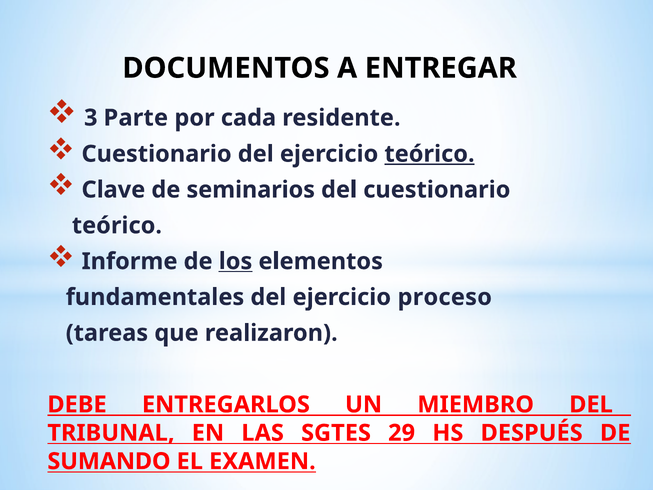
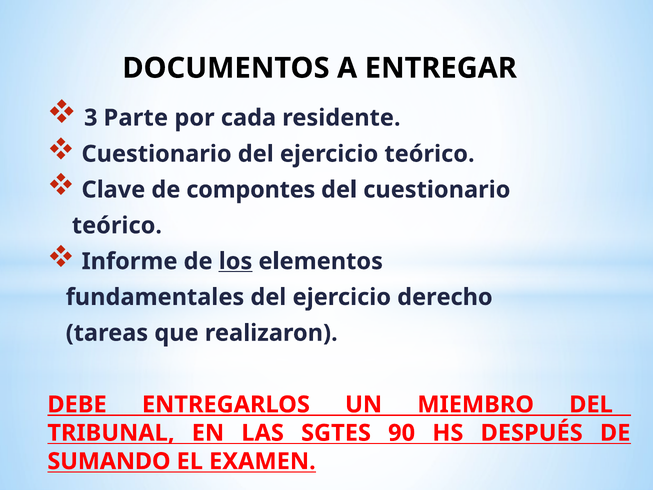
teórico underline: present -> none (430, 154)
seminarios: seminarios -> compontes (251, 190)
proceso: proceso -> derecho (445, 297)
29: 29 -> 90 (402, 433)
